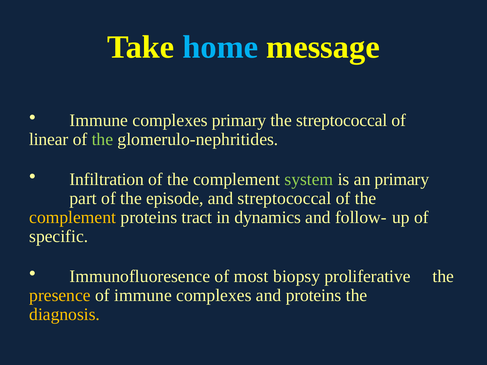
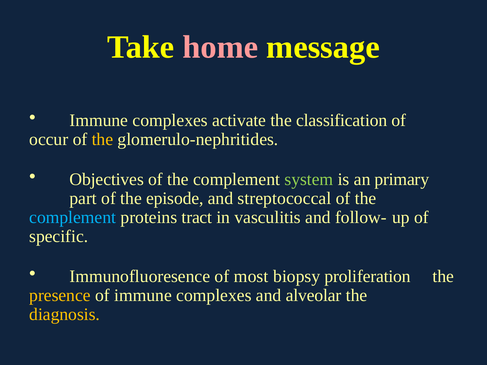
home colour: light blue -> pink (220, 47)
complexes primary: primary -> activate (239, 121)
the streptococcal: streptococcal -> classification (342, 121)
linear: linear -> occur (49, 140)
the colour: light green -> yellow (102, 140)
Infiltration: Infiltration -> Objectives (107, 180)
complement colour: yellow -> light blue (73, 218)
dynamics: dynamics -> vasculitis (268, 218)
proliferative: proliferative -> proliferation (368, 277)
and proteins: proteins -> alveolar (314, 296)
